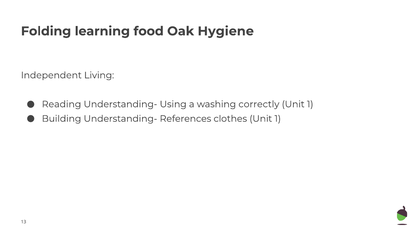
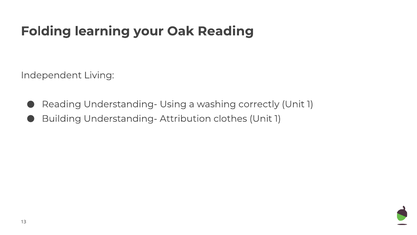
food: food -> your (149, 31)
Oak Hygiene: Hygiene -> Reading (226, 31)
References: References -> Attribution (185, 118)
